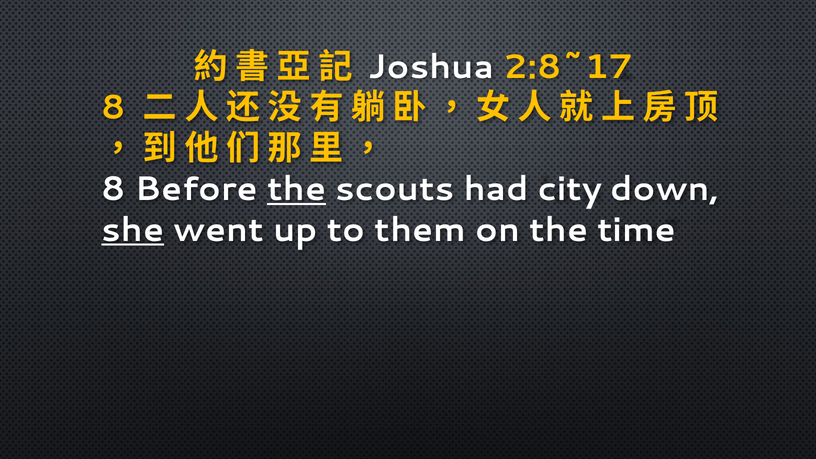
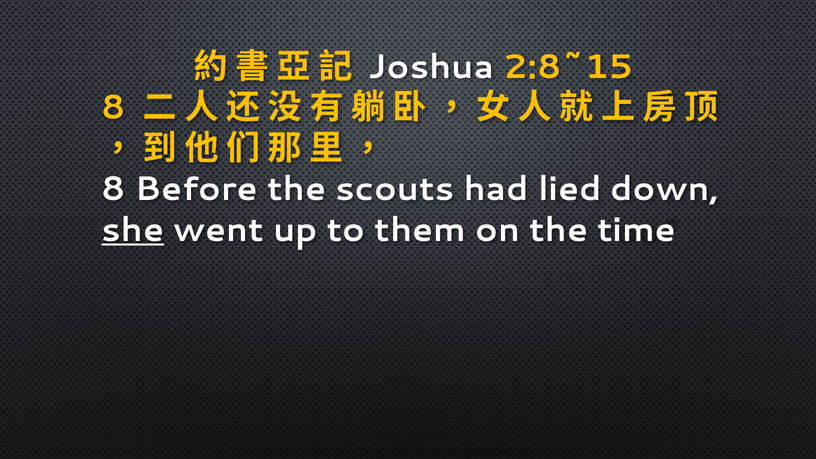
2:8~17: 2:8~17 -> 2:8~15 (568, 67)
the underline: present -> none (297, 189)
city: city -> lied (570, 189)
